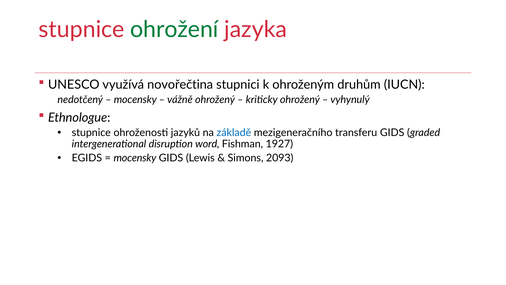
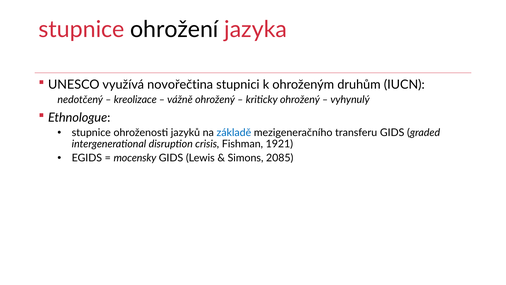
ohrožení colour: green -> black (174, 29)
mocensky: mocensky -> kreolizace (135, 100)
word: word -> crisis (207, 144)
1927: 1927 -> 1921 (279, 144)
2093: 2093 -> 2085 (280, 158)
